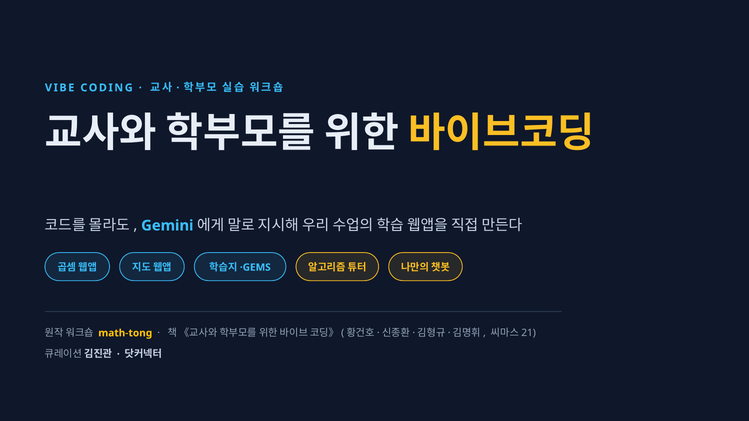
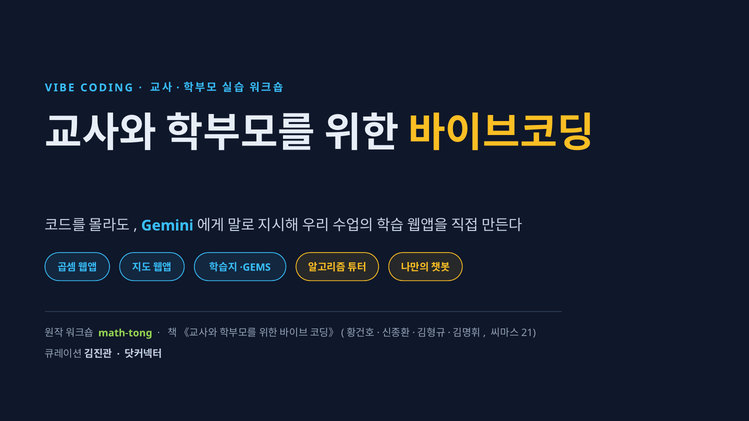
math-tong colour: yellow -> light green (125, 333)
